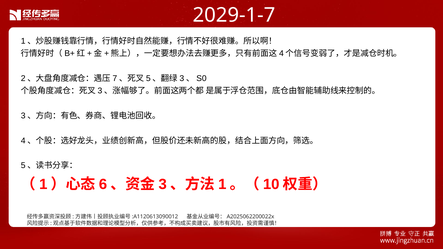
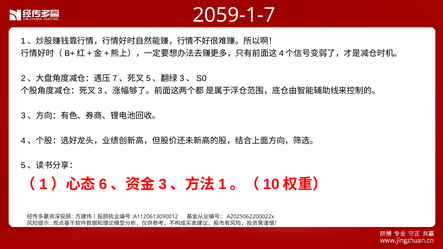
2029-1-7: 2029-1-7 -> 2059-1-7 (234, 15)
